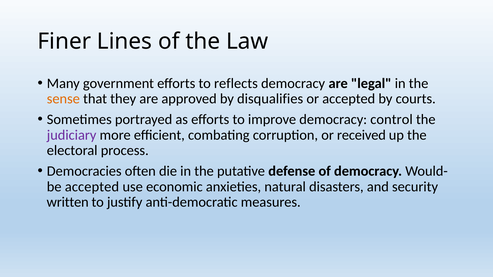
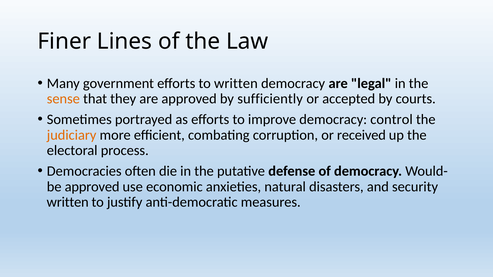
to reflects: reflects -> written (236, 83)
disqualifies: disqualifies -> sufficiently (270, 99)
judiciary colour: purple -> orange (72, 135)
accepted: accepted -> approved (92, 187)
